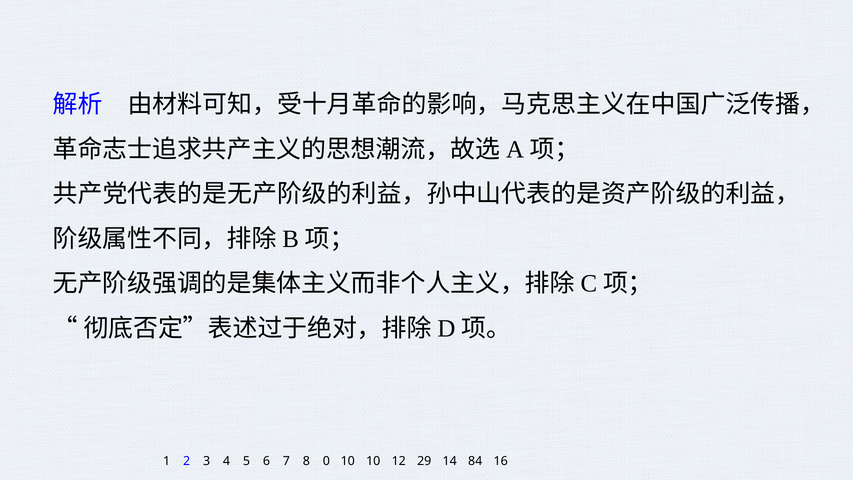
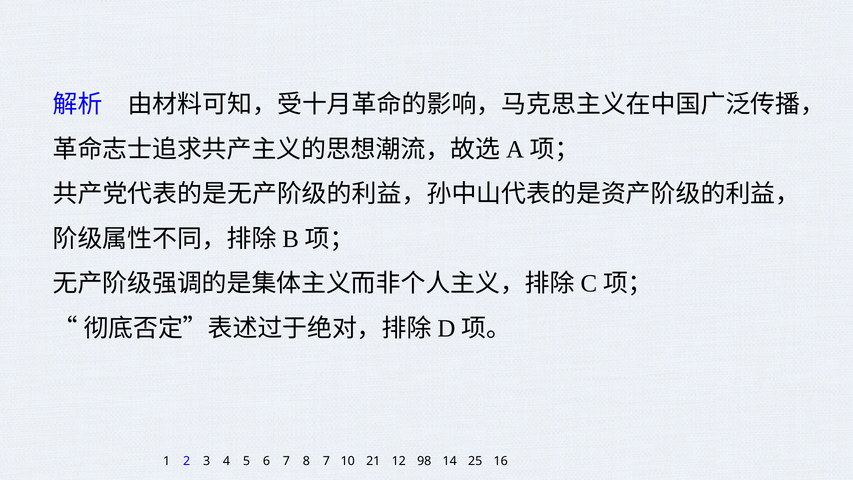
8 0: 0 -> 7 (326, 461)
10 10: 10 -> 21 (373, 461)
29: 29 -> 98 (424, 461)
84: 84 -> 25 (475, 461)
